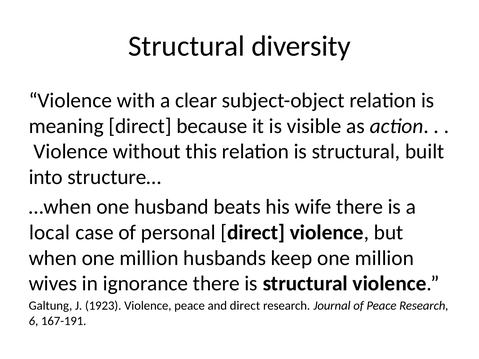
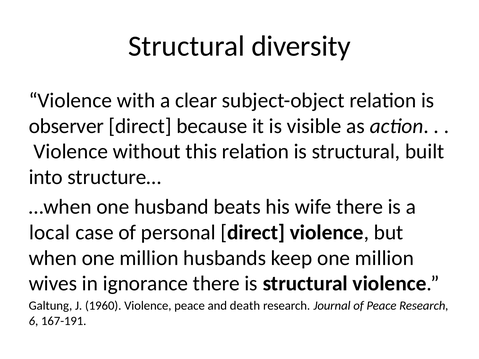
meaning: meaning -> observer (66, 126)
1923: 1923 -> 1960 (103, 306)
and direct: direct -> death (245, 306)
